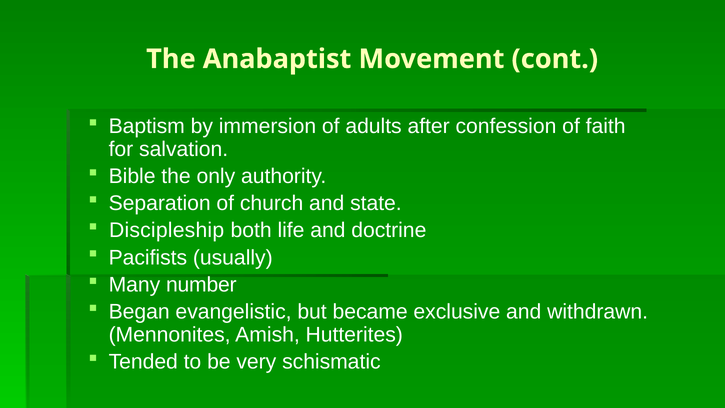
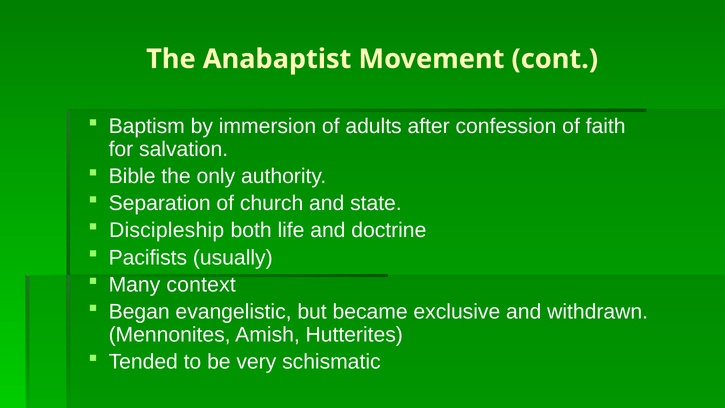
number: number -> context (201, 285)
